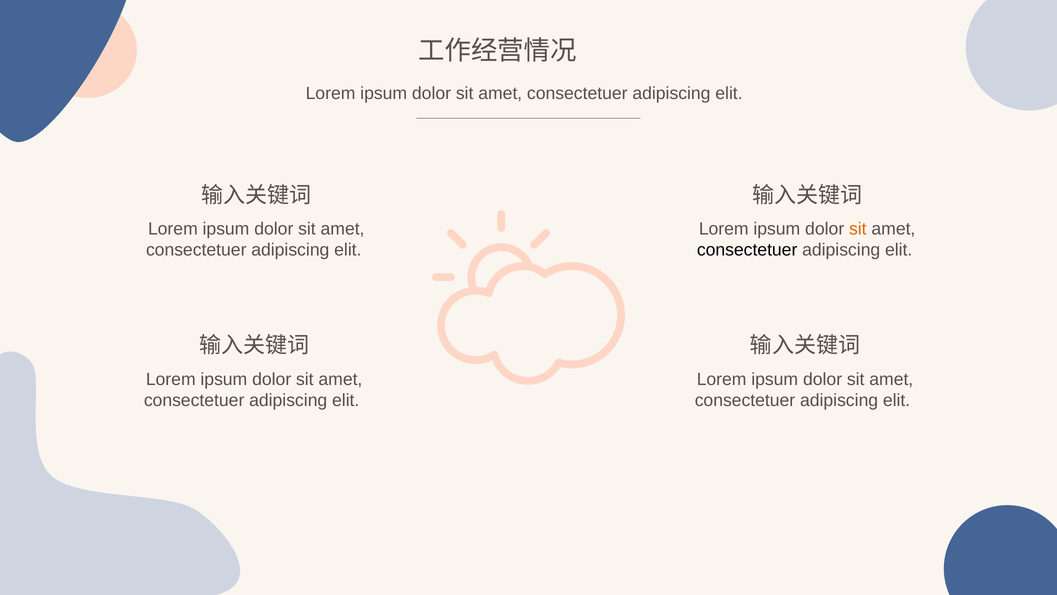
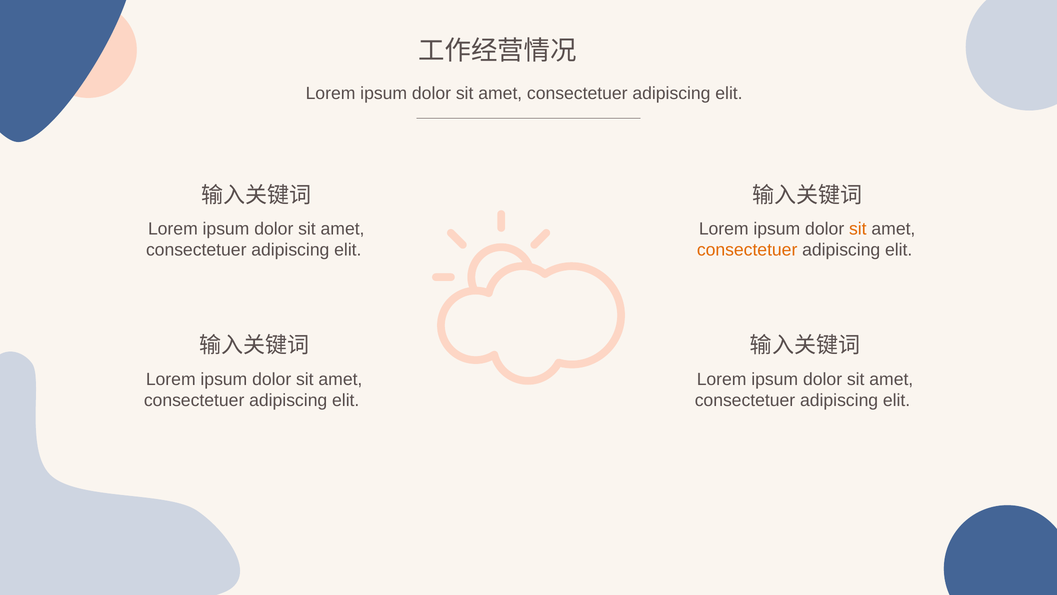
consectetuer colour: black -> orange (747, 250)
